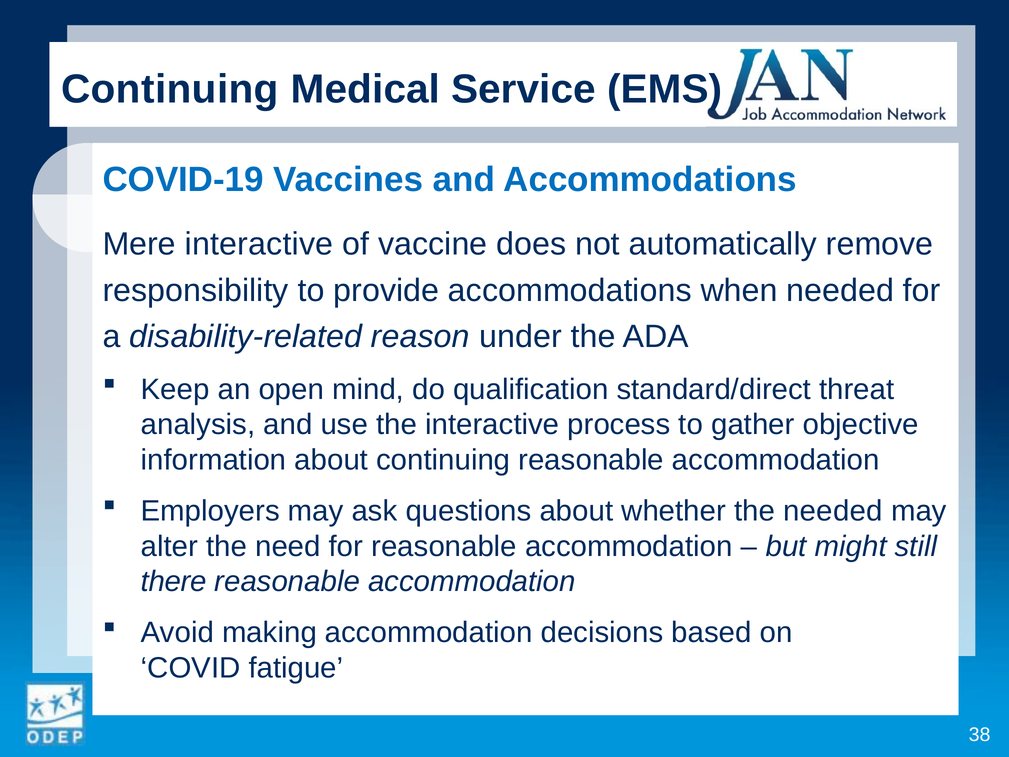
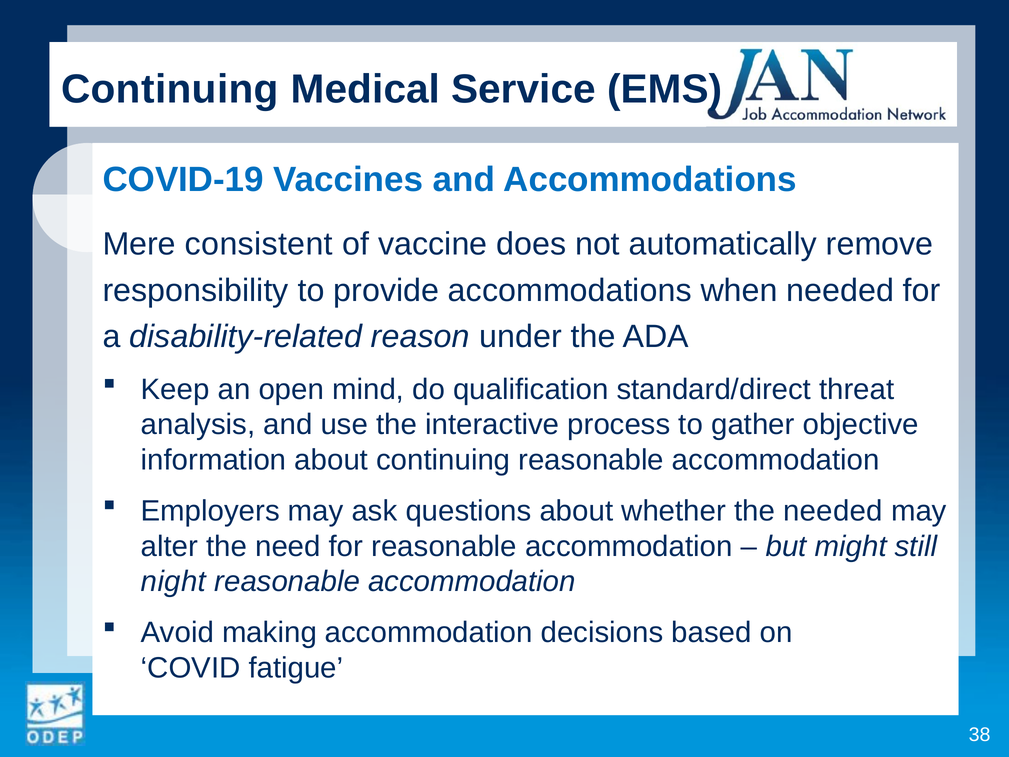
Mere interactive: interactive -> consistent (259, 244)
there: there -> night (173, 581)
